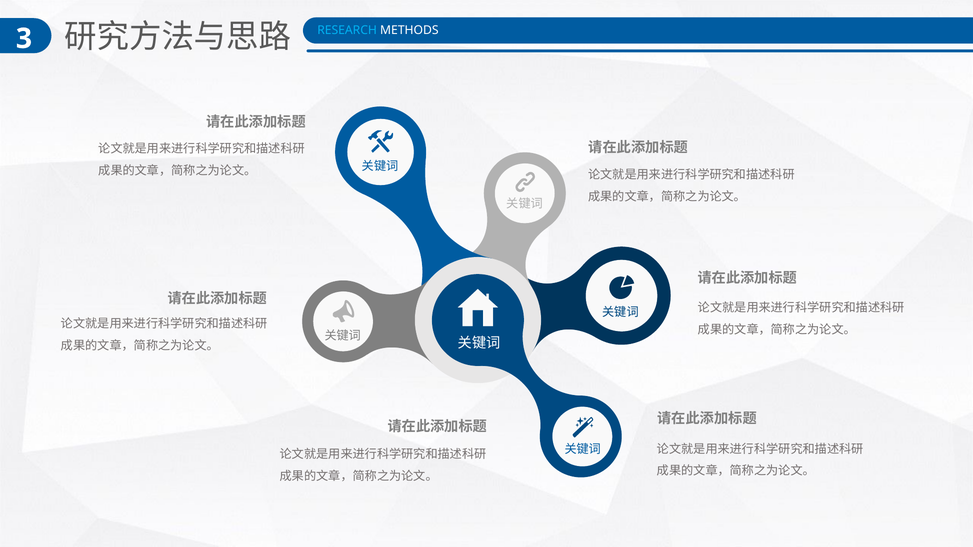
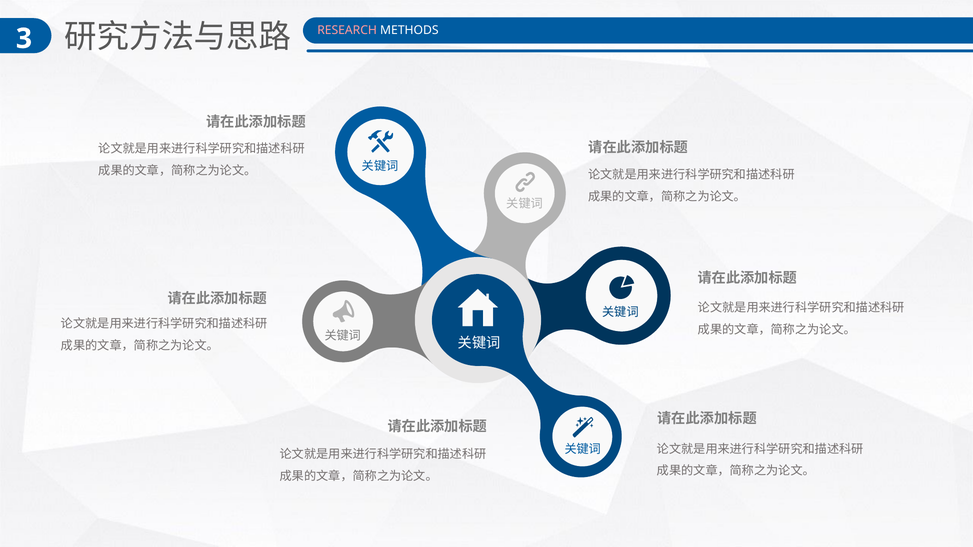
RESEARCH colour: light blue -> pink (347, 30)
